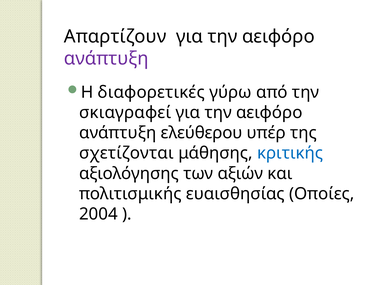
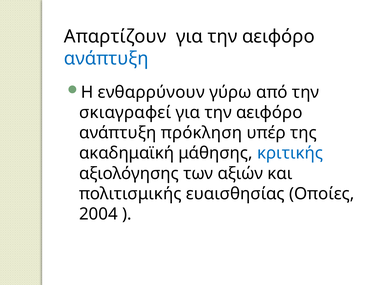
ανάπτυξη colour: purple -> blue (106, 59)
διαφορετικές: διαφορετικές -> ενθαρρύνουν (151, 92)
ελεύθερου: ελεύθερου -> πρόκληση (201, 133)
σχετίζονται: σχετίζονται -> ακαδημαϊκή (127, 153)
